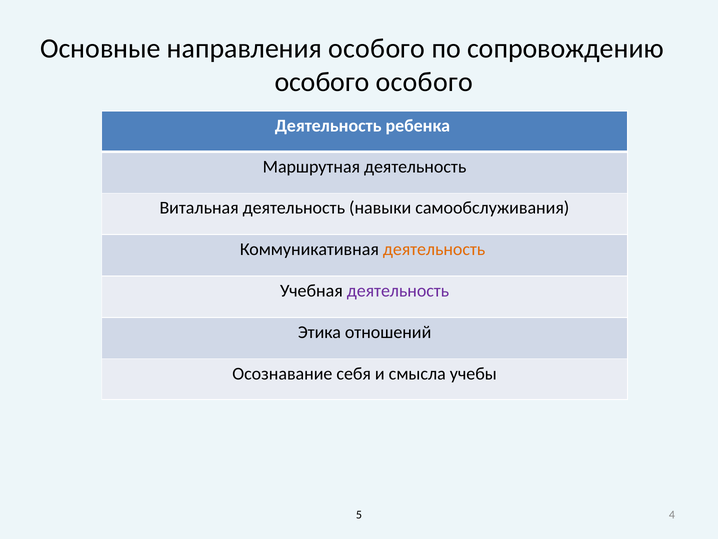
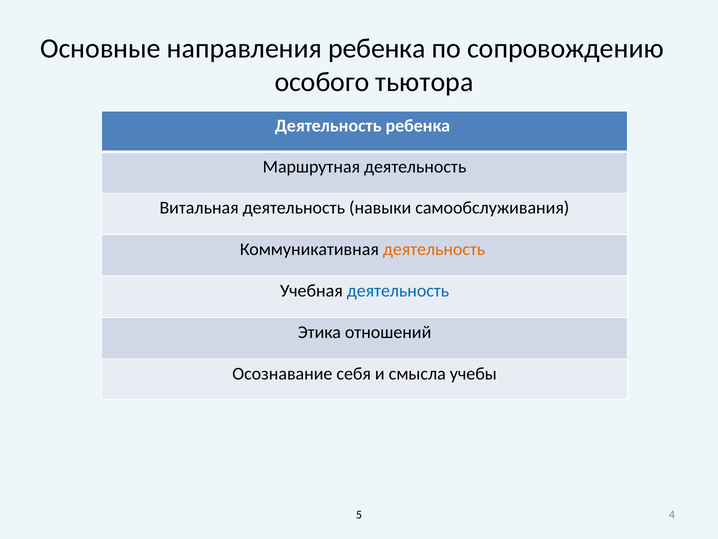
направления особого: особого -> ребенка (377, 48)
особого особого: особого -> тьютора (424, 82)
деятельность colour: purple -> blue (398, 291)
